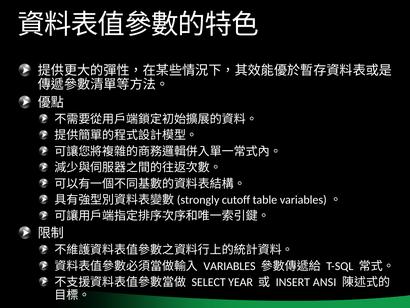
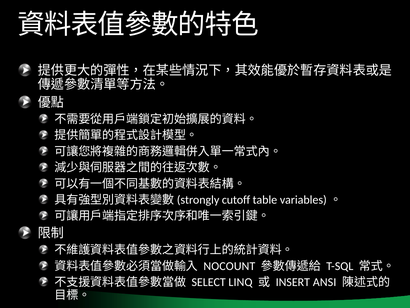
VARIABLES: VARIABLES -> NOCOUNT (229, 266)
YEAR: YEAR -> LINQ (240, 282)
